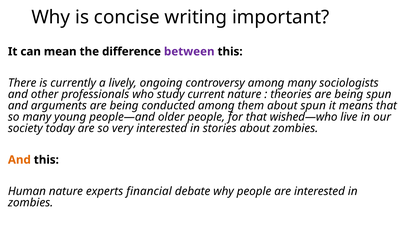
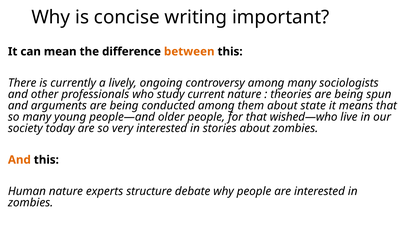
between colour: purple -> orange (189, 52)
about spun: spun -> state (313, 106)
financial: financial -> structure (149, 191)
